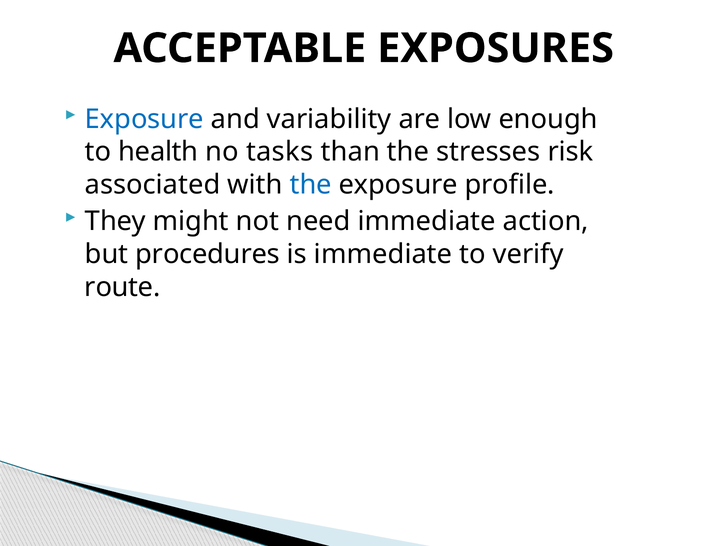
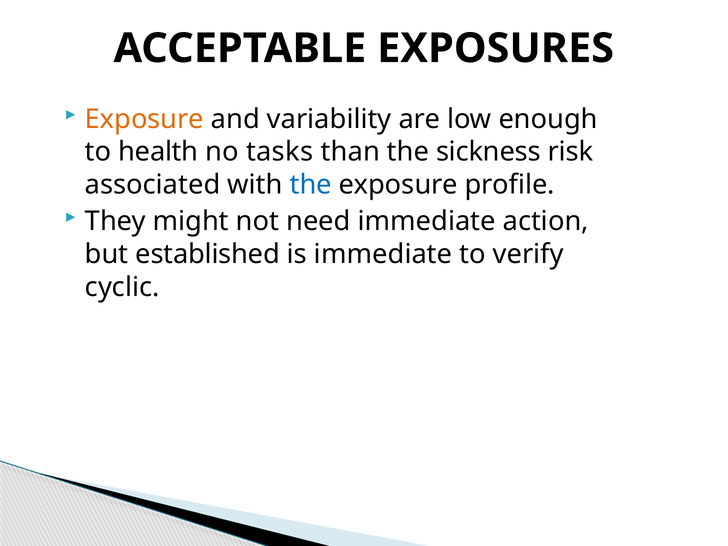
Exposure colour: blue -> orange (144, 119)
stresses: stresses -> sickness (488, 152)
procedures: procedures -> established (208, 254)
route: route -> cyclic (122, 287)
